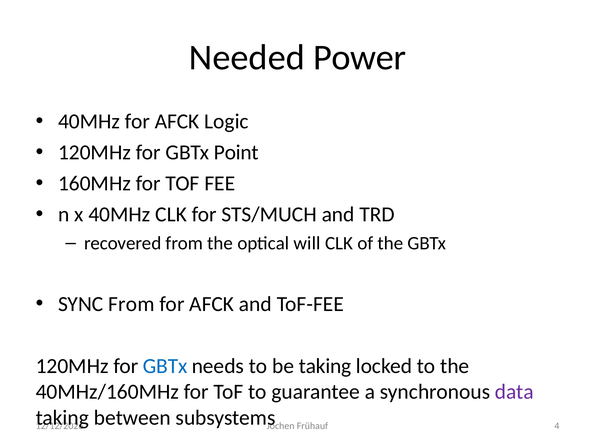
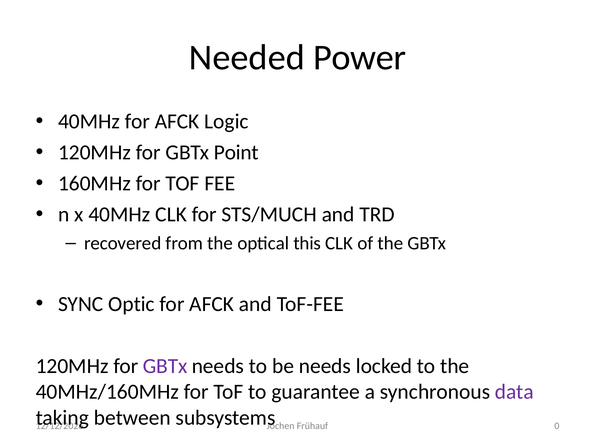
will: will -> this (307, 243)
SYNC From: From -> Optic (132, 304)
GBTx colour: blue -> purple (165, 366)
be taking: taking -> needs (325, 366)
4: 4 -> 0 (557, 426)
